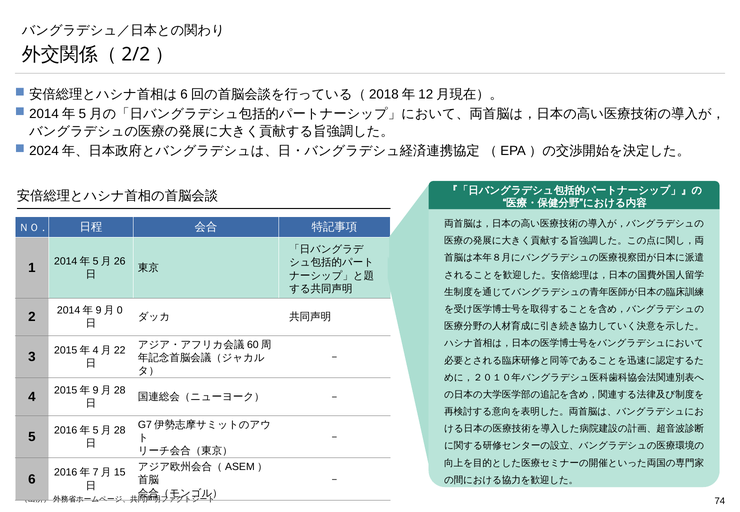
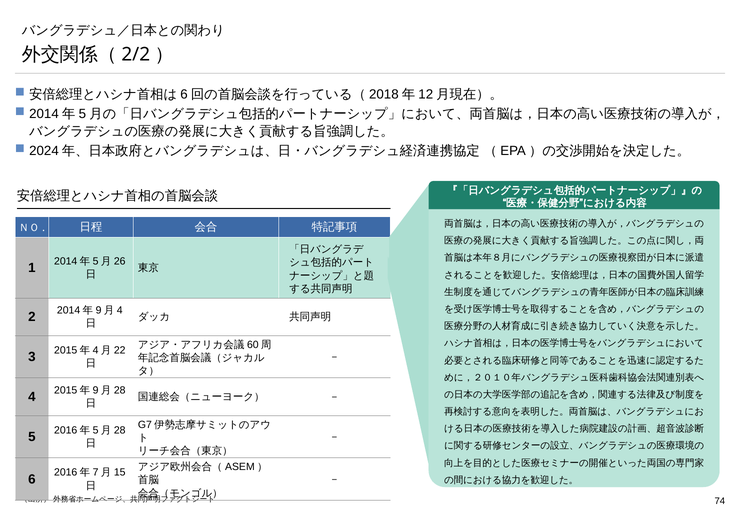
0: 0 -> 4 (120, 311)
